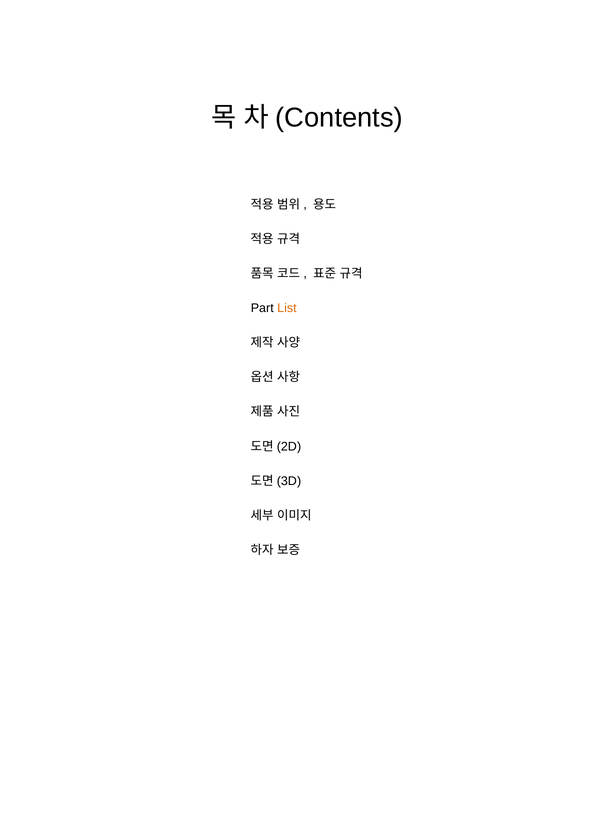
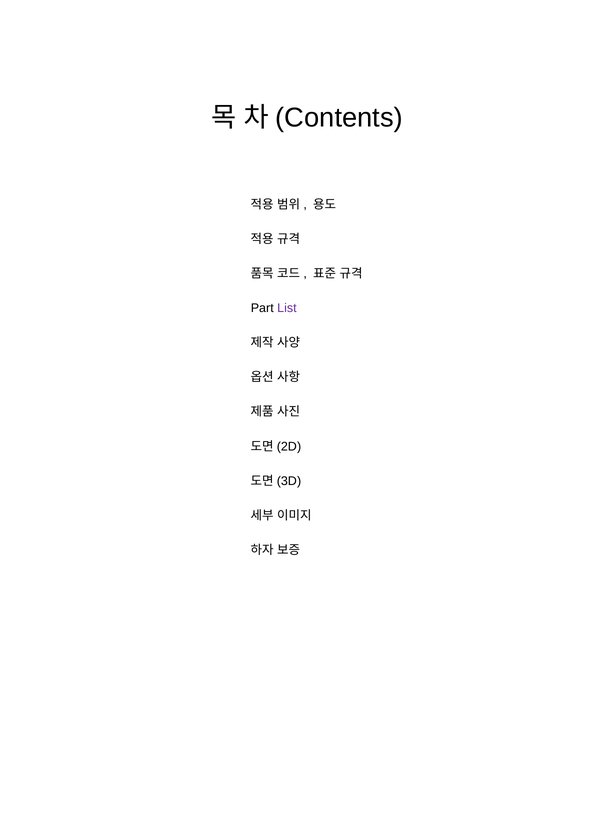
List colour: orange -> purple (287, 308)
